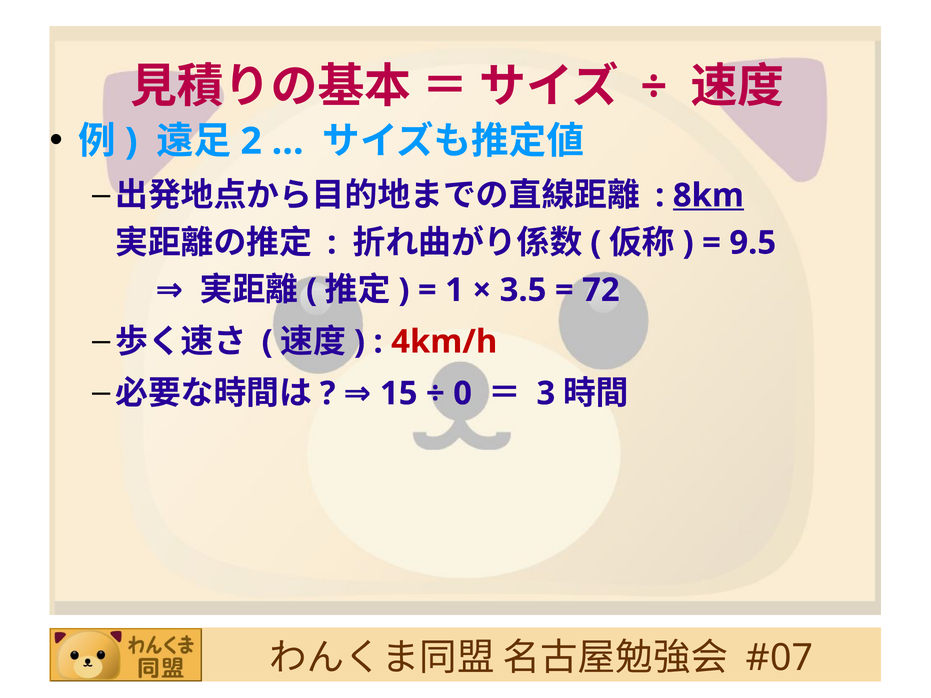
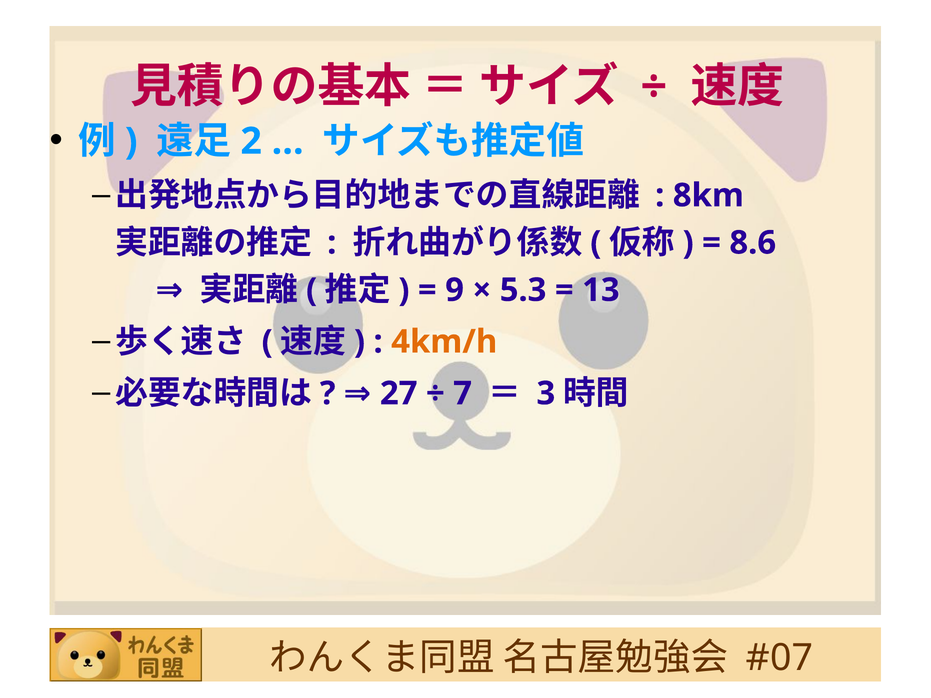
8km underline: present -> none (708, 196)
9.5: 9.5 -> 8.6 (753, 243)
1: 1 -> 9 (455, 290)
3.5: 3.5 -> 5.3 (523, 290)
72: 72 -> 13 (601, 290)
4km/h colour: red -> orange (444, 342)
15: 15 -> 27 (399, 394)
0: 0 -> 7 (463, 394)
